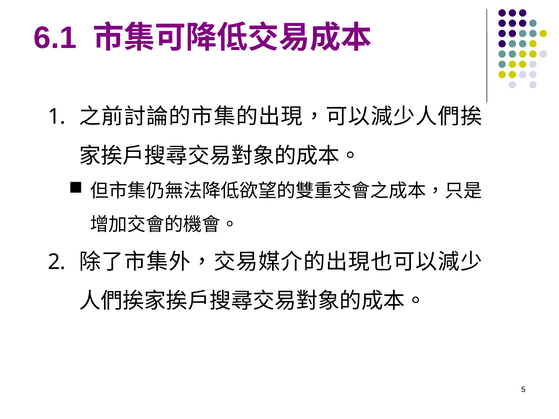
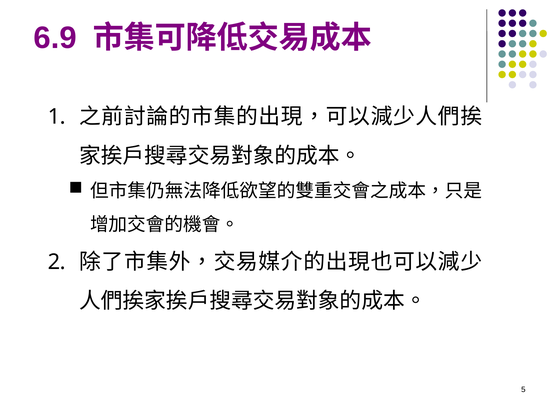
6.1: 6.1 -> 6.9 (55, 38)
